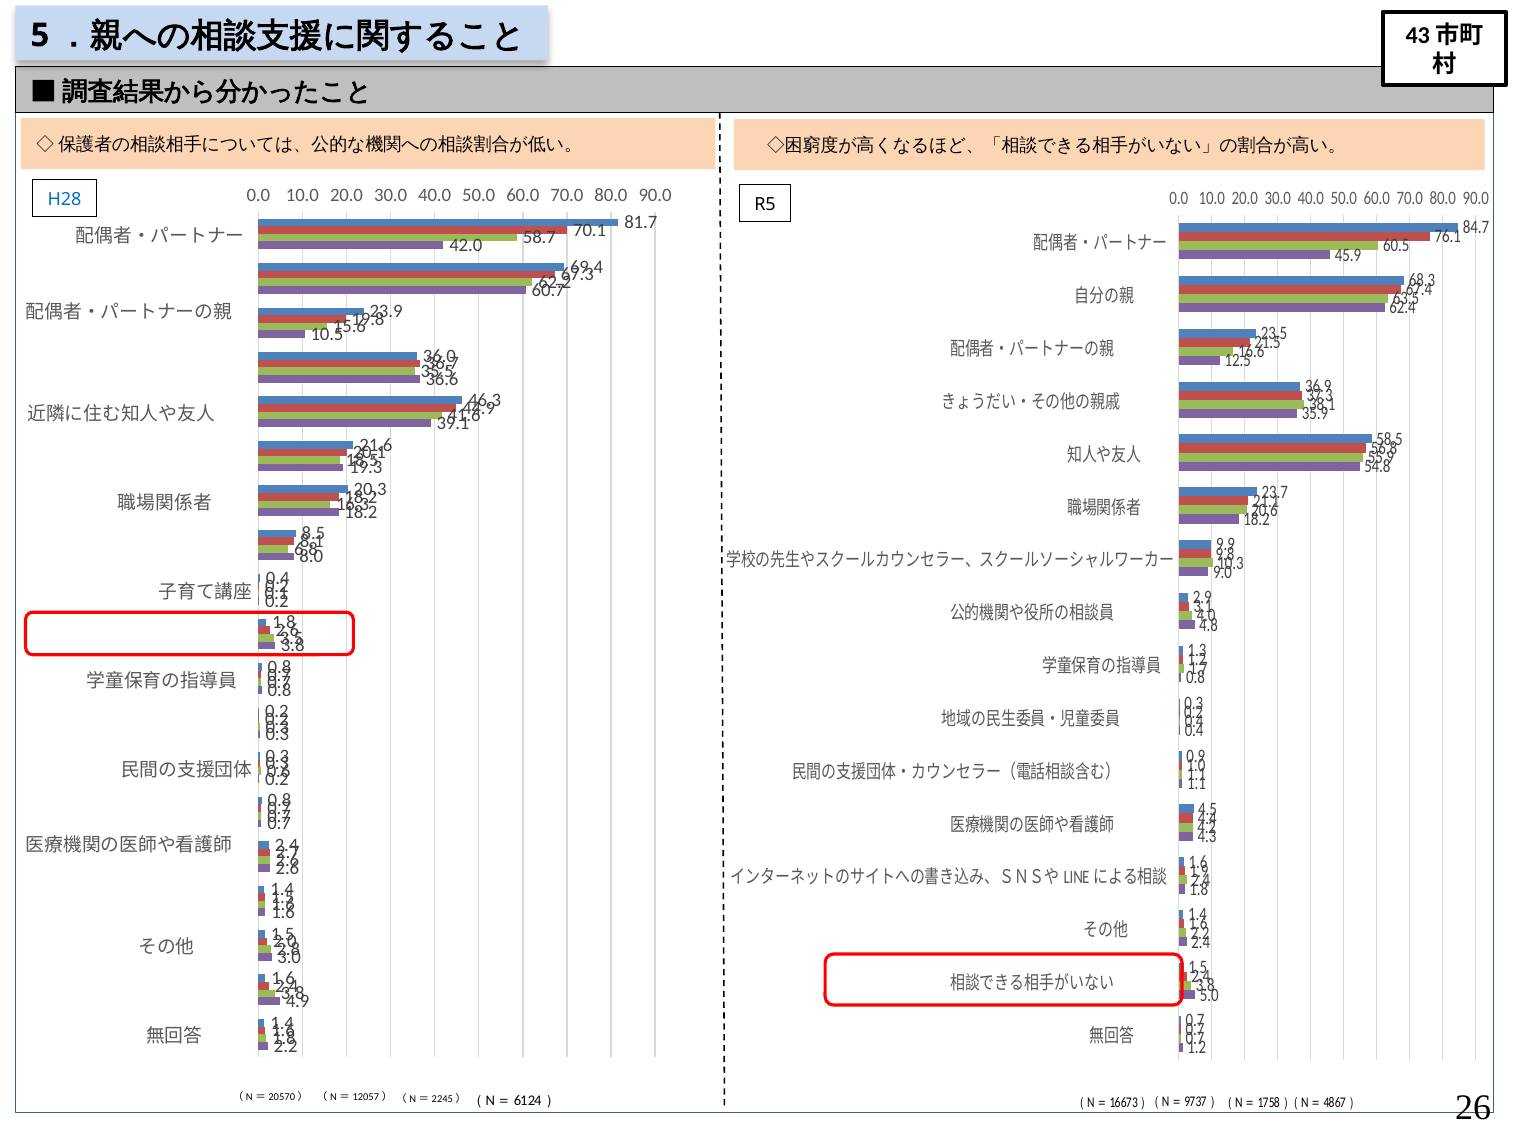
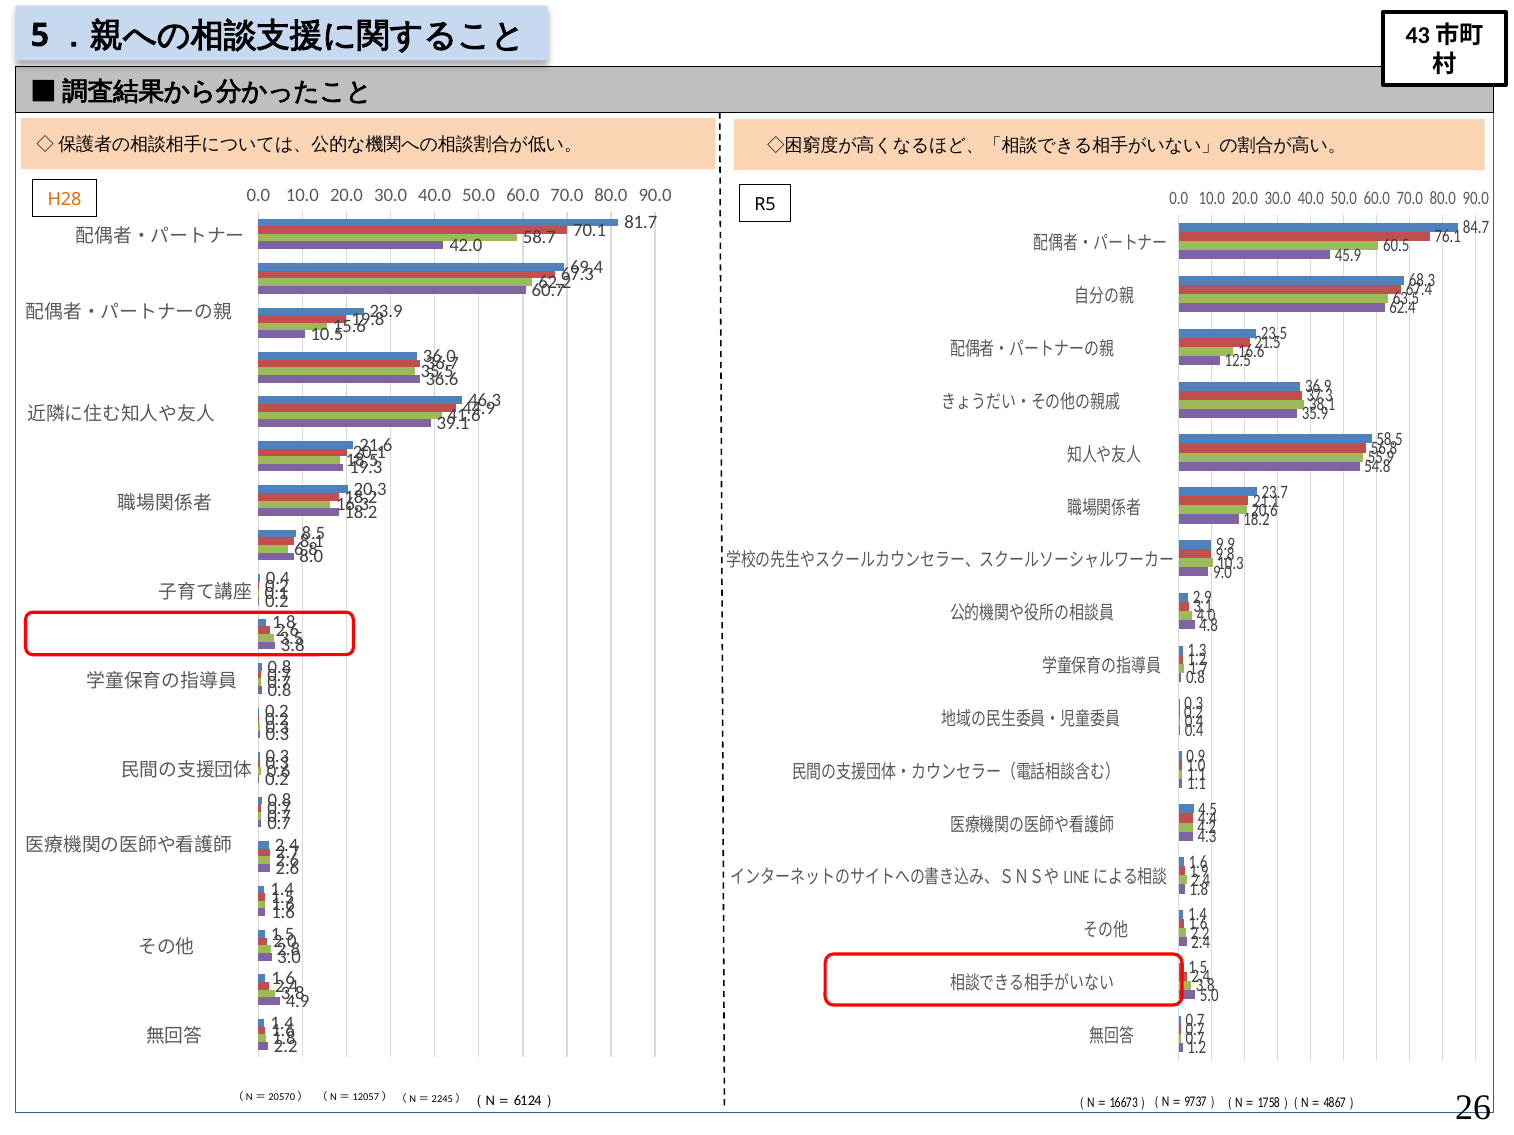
H28 colour: blue -> orange (65, 199)
